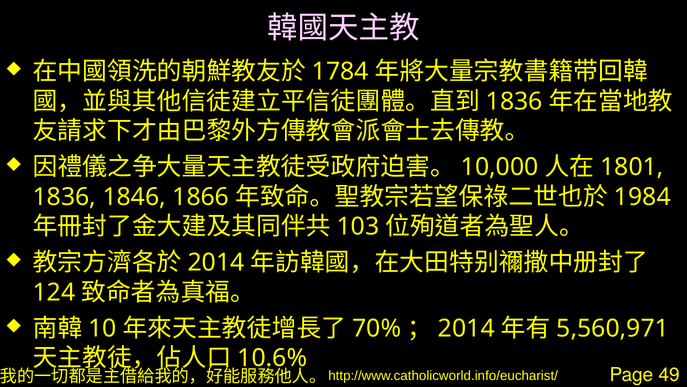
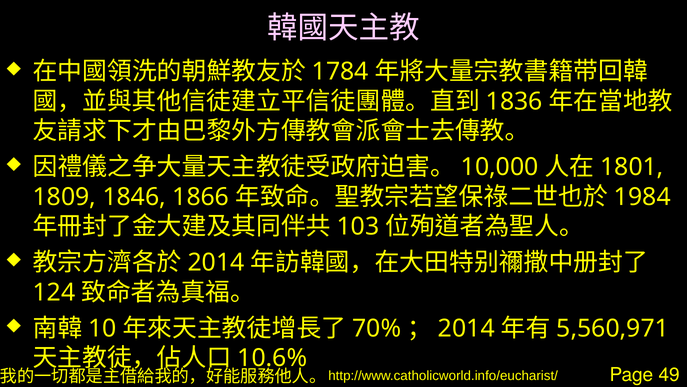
1836: 1836 -> 1809 (64, 197)
